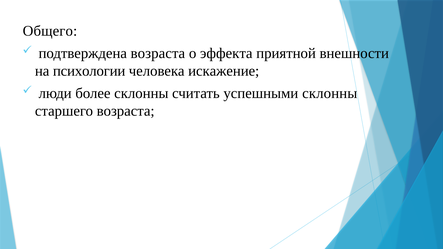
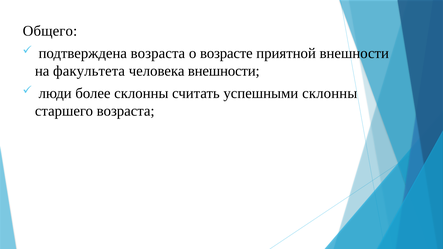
эффекта: эффекта -> возрасте (226, 53)
психологии: психологии -> факультета (89, 71)
человека искажение: искажение -> внешности (224, 71)
